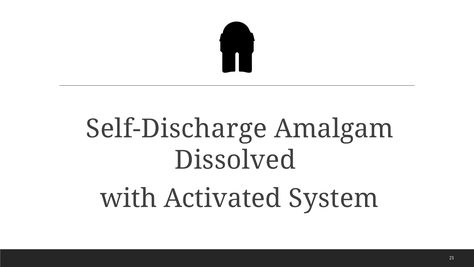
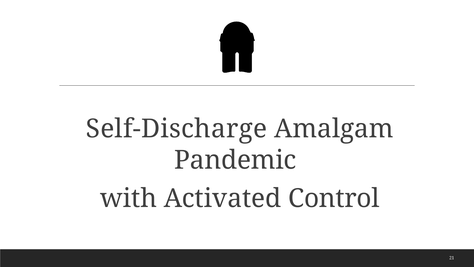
Dissolved: Dissolved -> Pandemic (235, 160)
System: System -> Control (334, 198)
